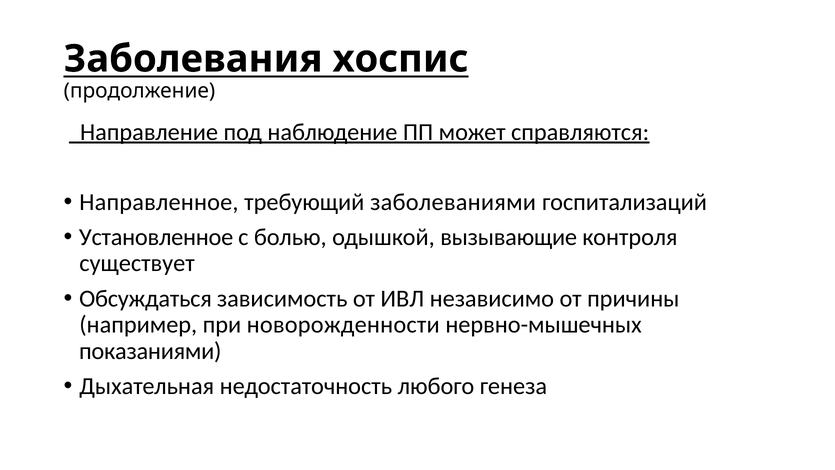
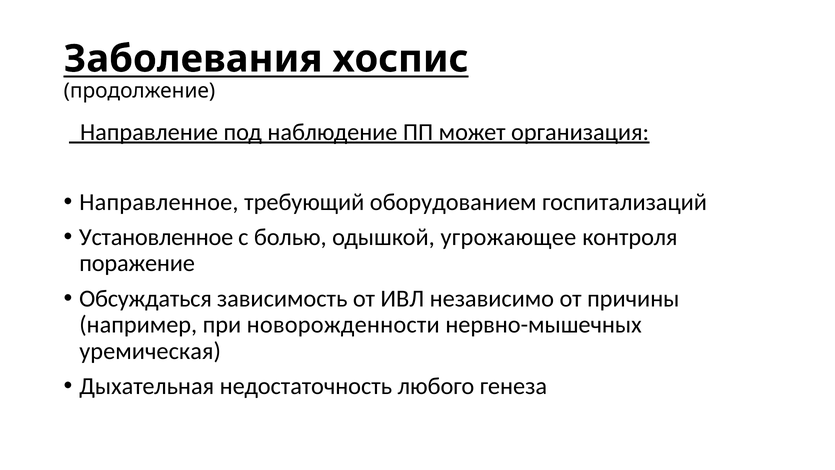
справляются: справляются -> организация (580, 132)
заболеваниями: заболеваниями -> оборудованием (453, 202)
вызывающие: вызывающие -> угрожающее (508, 237)
существует: существует -> поражение (137, 263)
показаниями: показаниями -> уремическая (150, 351)
